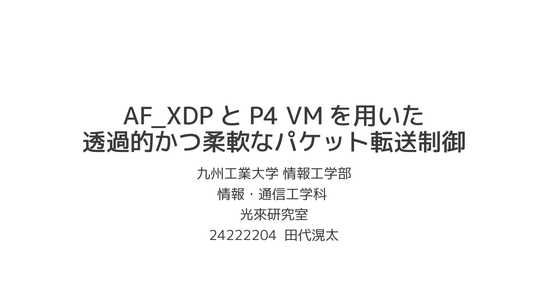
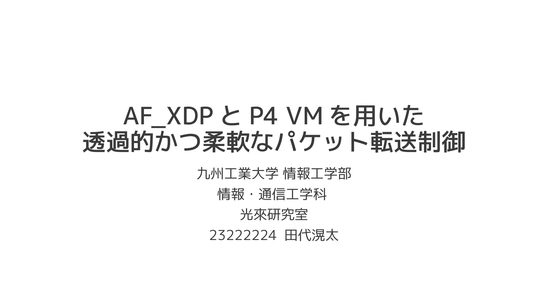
24222204: 24222204 -> 23222224 (243, 236)
